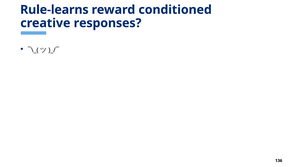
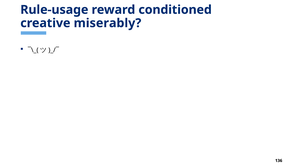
Rule-learns: Rule-learns -> Rule-usage (54, 10)
responses: responses -> miserably (107, 23)
